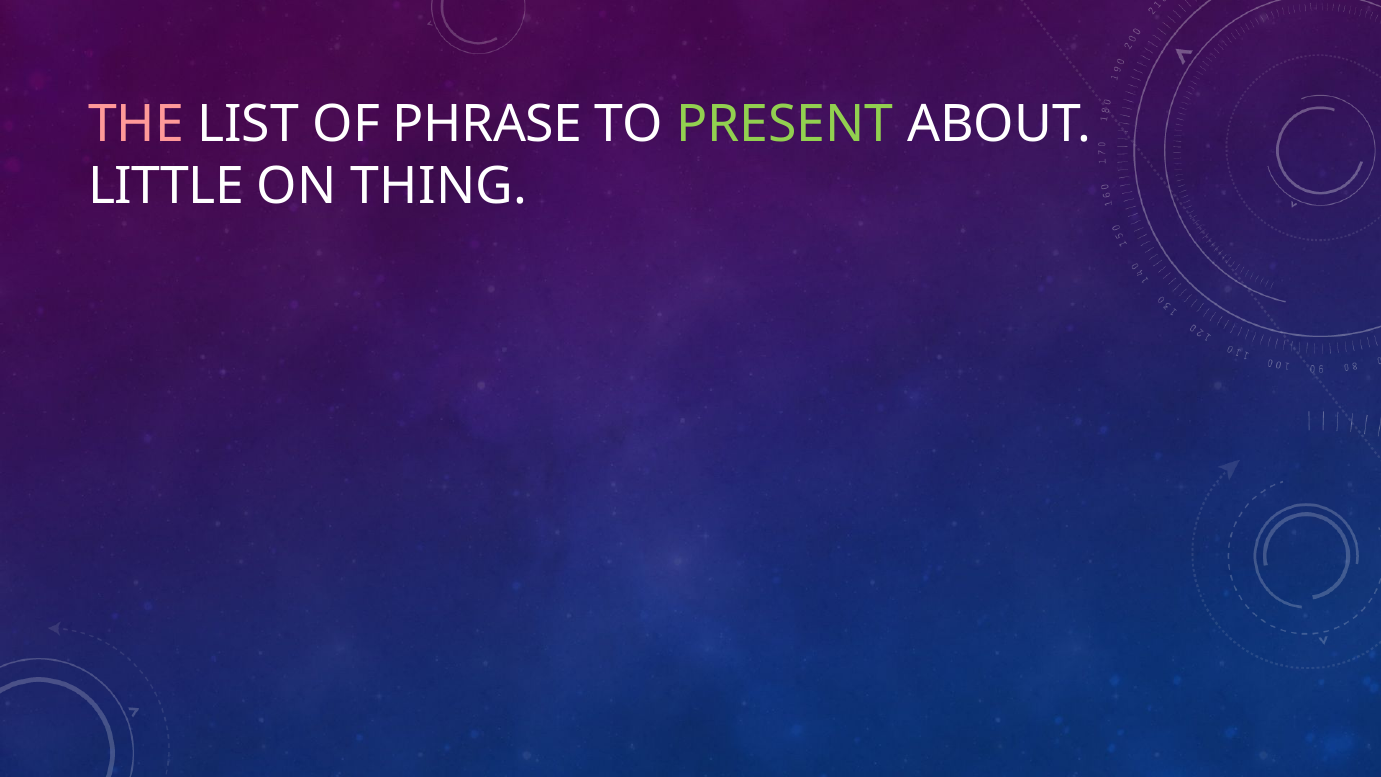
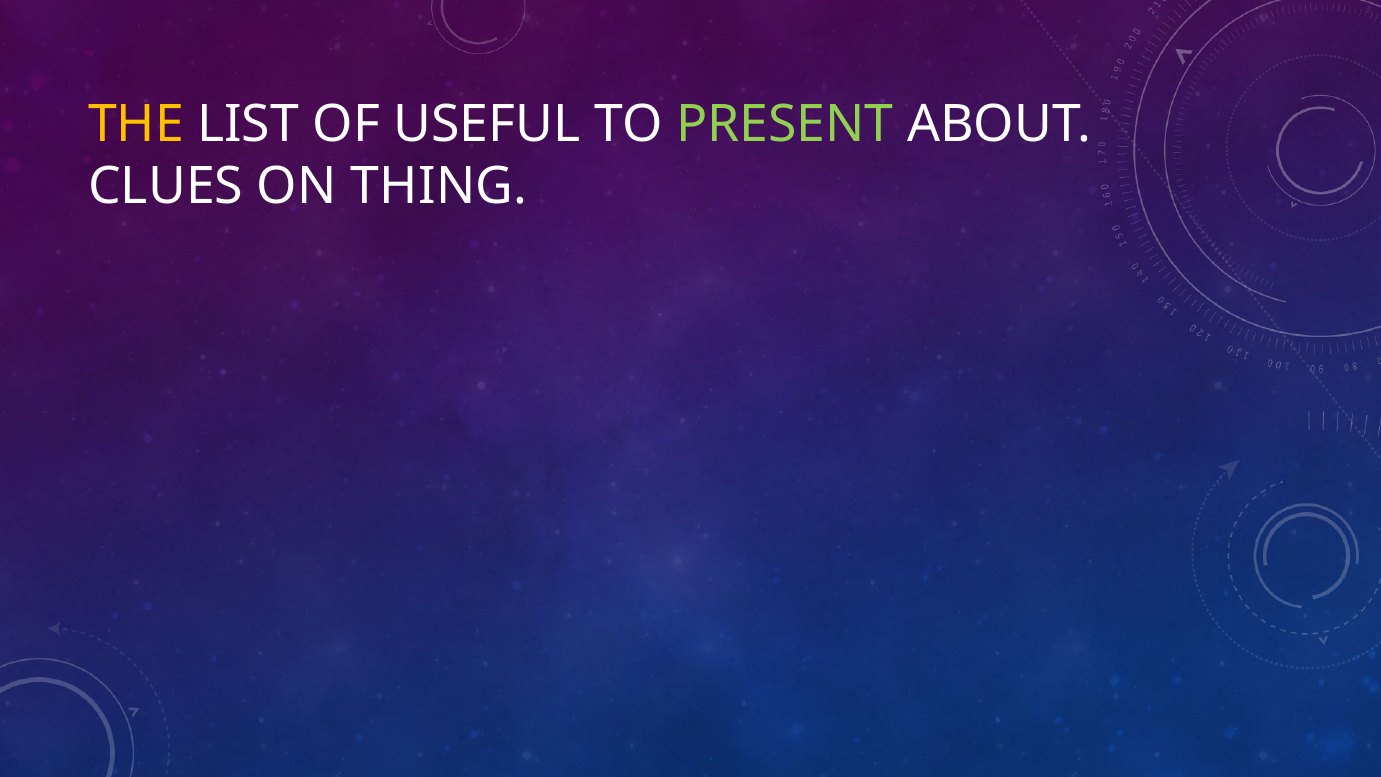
THE colour: pink -> yellow (136, 124)
PHRASE: PHRASE -> USEFUL (487, 124)
LITTLE: LITTLE -> CLUES (166, 186)
